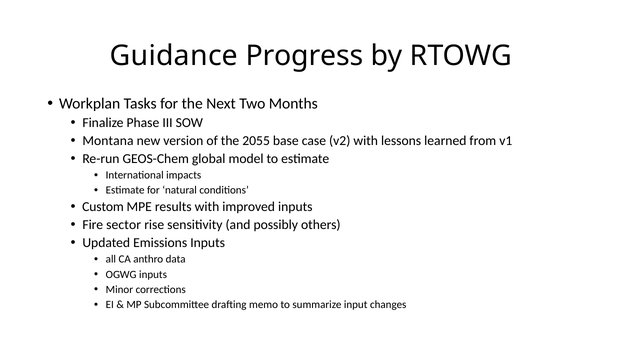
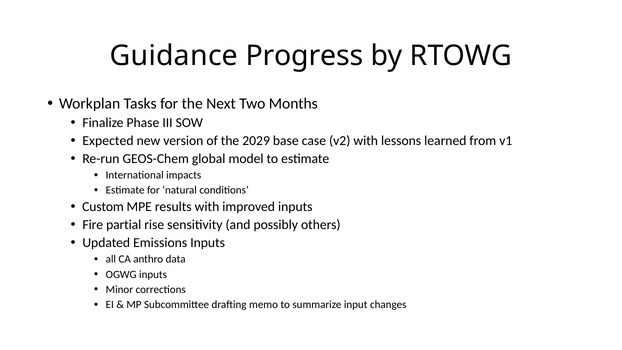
Montana: Montana -> Expected (108, 141)
2055: 2055 -> 2029 (256, 141)
sector: sector -> partial (124, 225)
